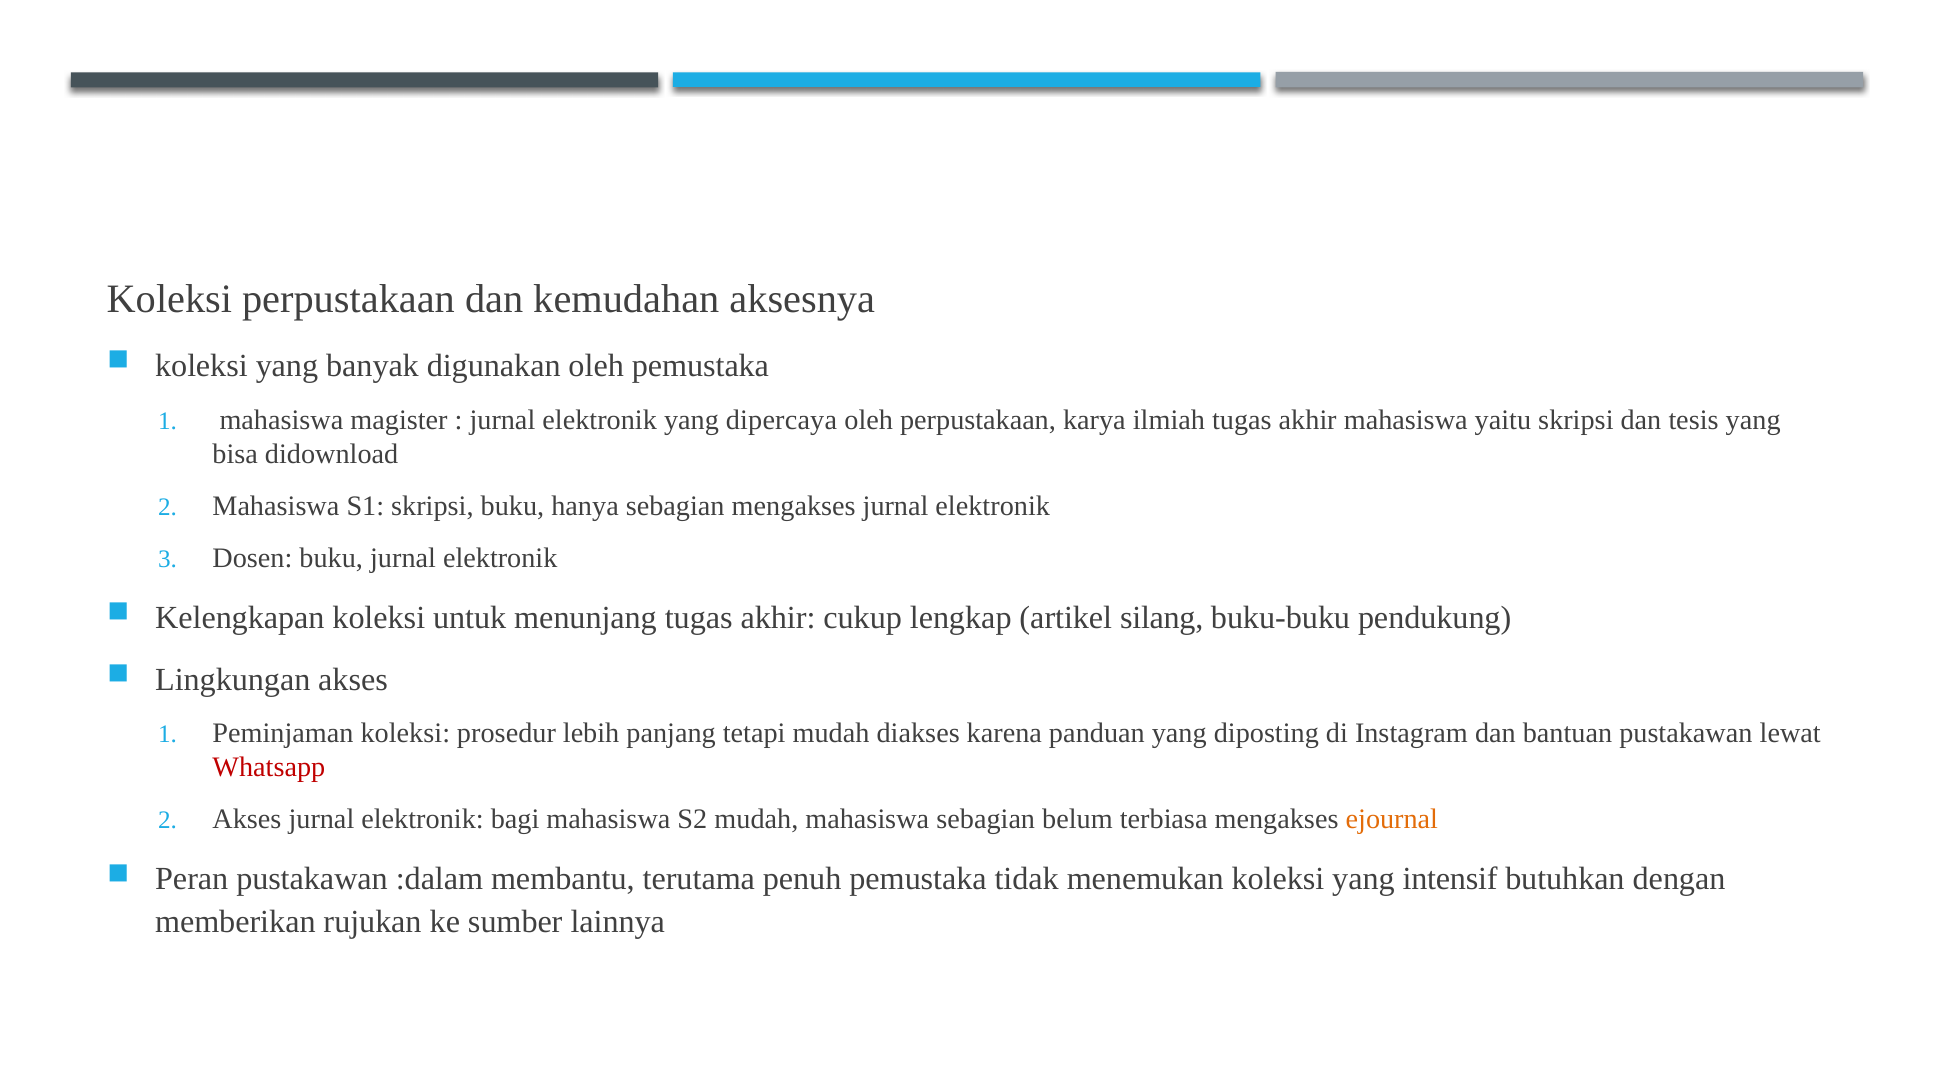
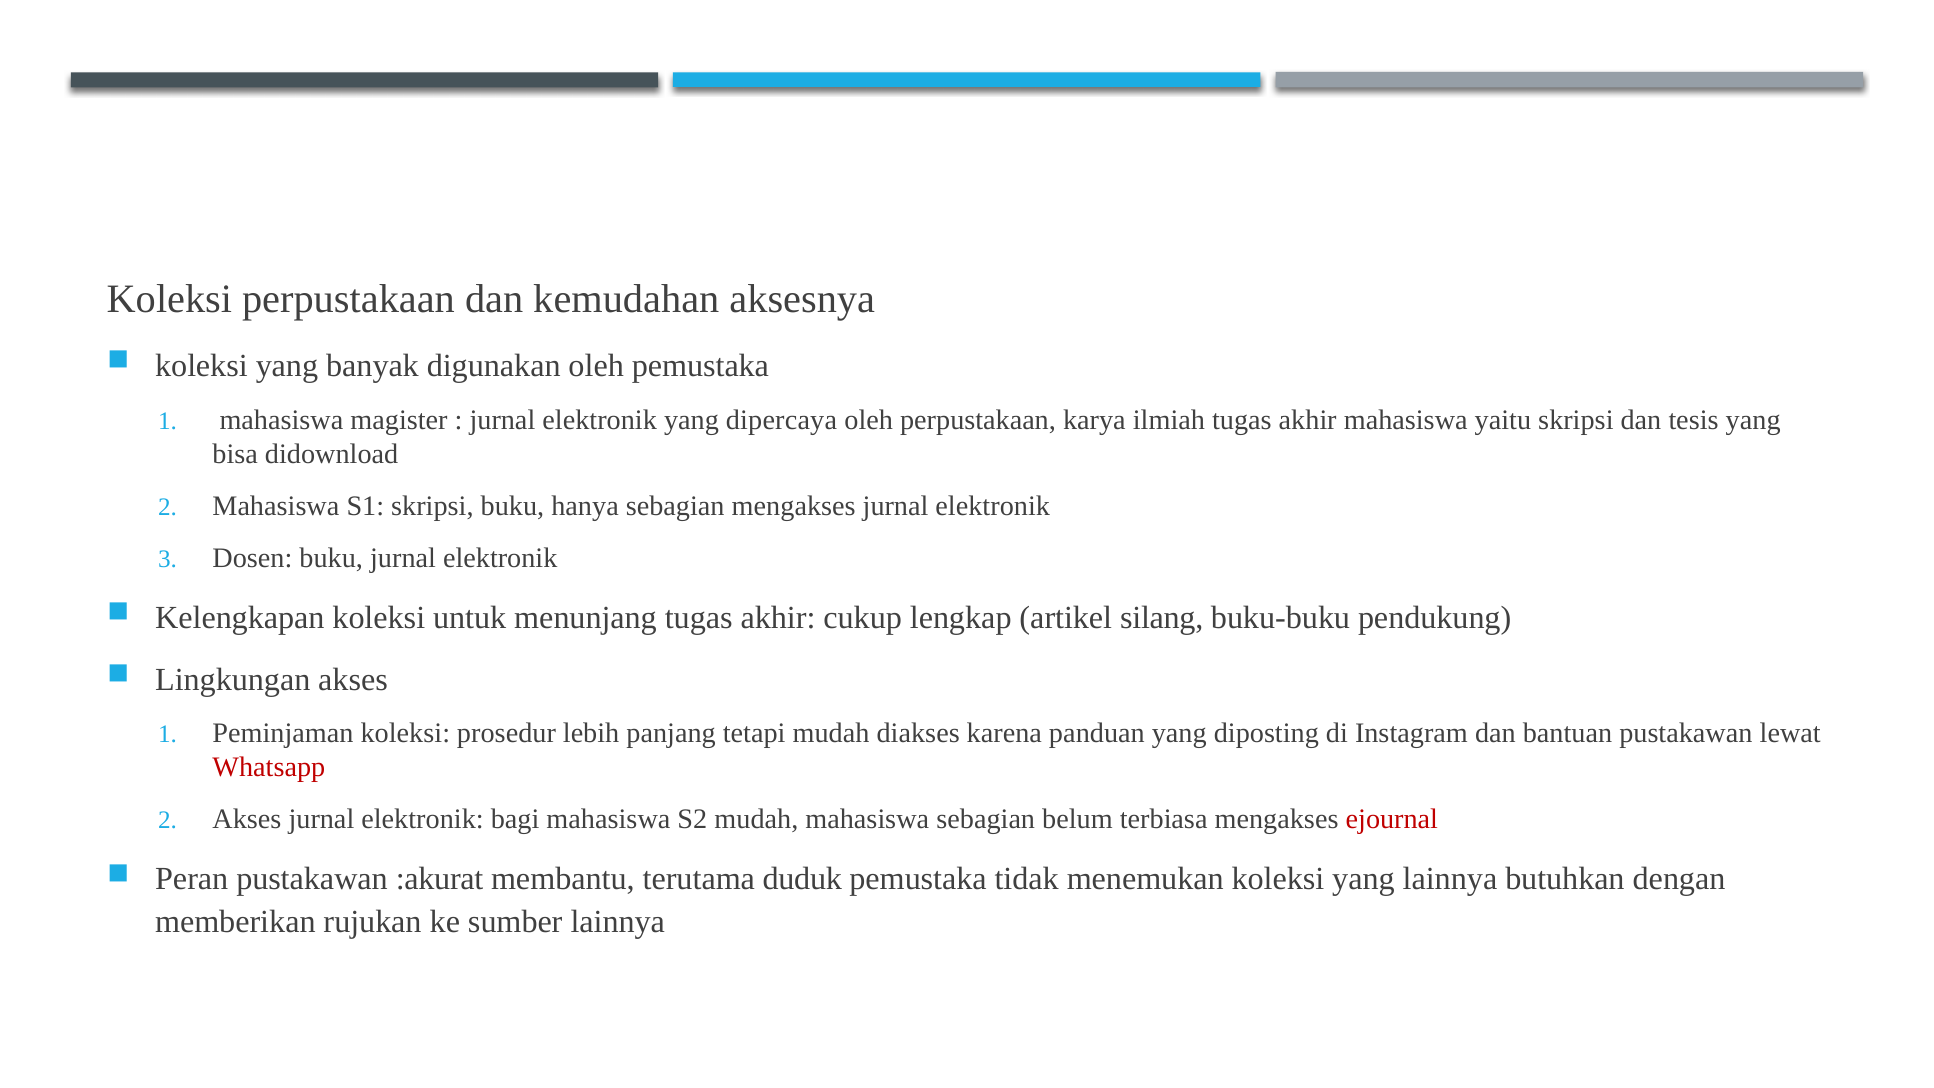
ejournal colour: orange -> red (1392, 819)
:dalam: :dalam -> :akurat (440, 879)
penuh: penuh -> duduk (802, 879)
yang intensif: intensif -> lainnya (1450, 879)
